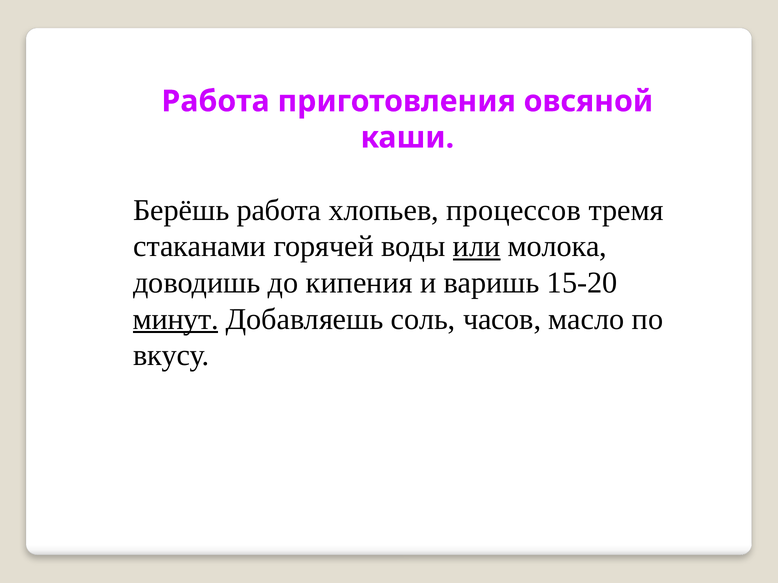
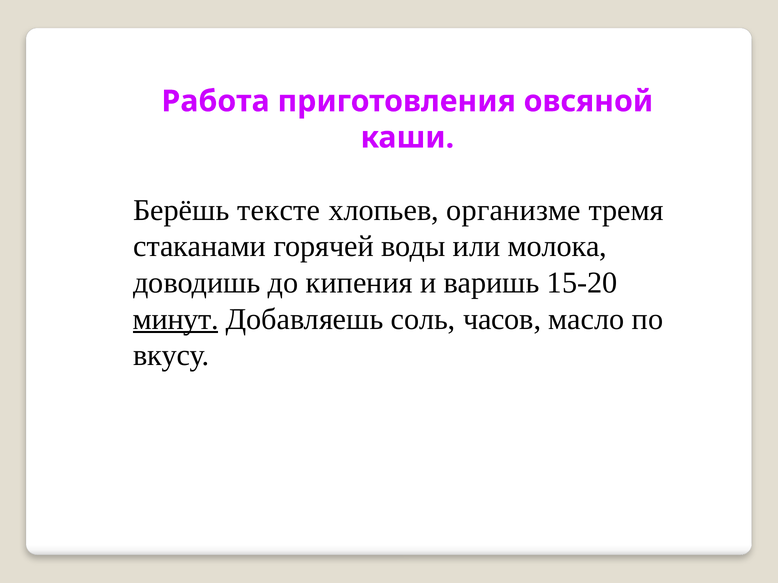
Берёшь работа: работа -> тексте (279, 210)
процессов: процессов -> организме (514, 210)
или underline: present -> none (477, 247)
